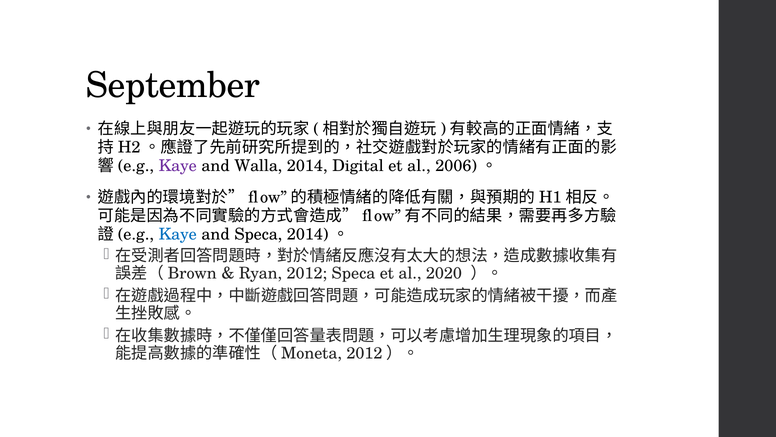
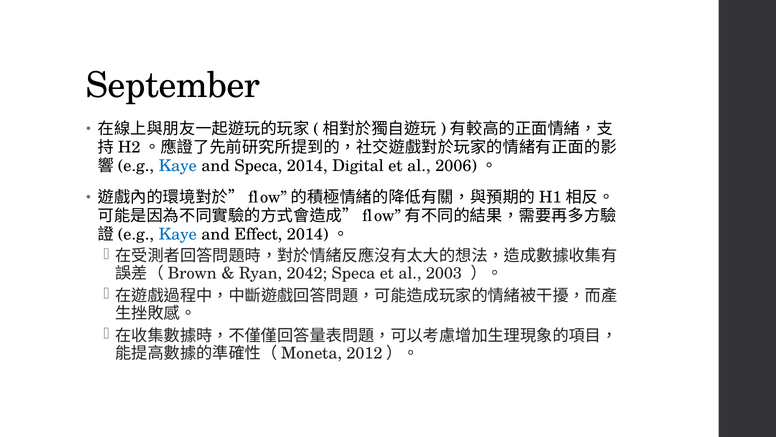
Kaye colour: purple -> blue (178, 166)
and Walla: Walla -> Speca (258, 166)
and Speca: Speca -> Effect (258, 234)
2012: 2012 -> 2042 (307, 273)
2020: 2020 -> 2003 (444, 273)
